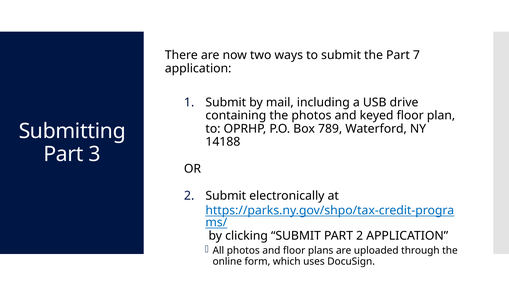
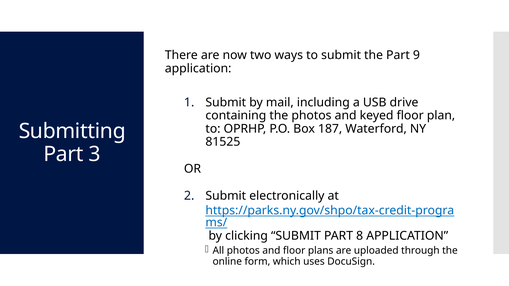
7: 7 -> 9 (416, 55)
789: 789 -> 187 (330, 129)
14188: 14188 -> 81525 (223, 142)
PART 2: 2 -> 8 (360, 236)
